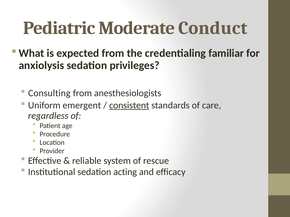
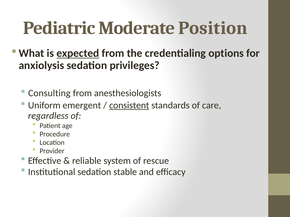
Conduct: Conduct -> Position (213, 28)
expected underline: none -> present (78, 53)
familiar: familiar -> options (226, 53)
acting: acting -> stable (125, 172)
